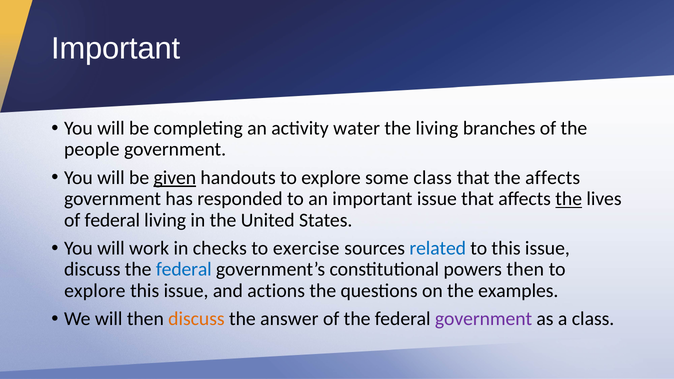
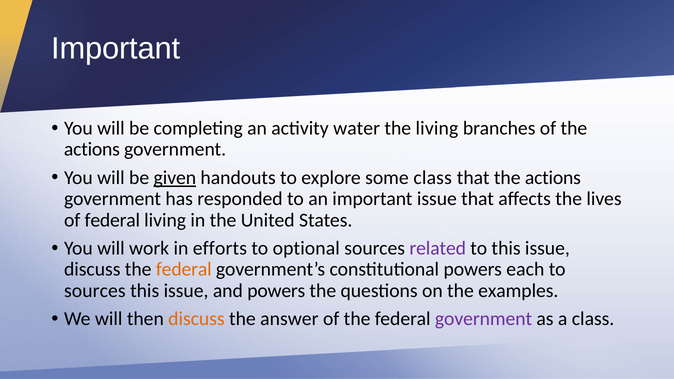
people: people -> actions (92, 150)
that the affects: affects -> actions (553, 178)
the underline: present -> none (569, 199)
checks: checks -> efforts (220, 248)
exercise: exercise -> optional (306, 248)
related colour: blue -> purple (438, 248)
federal colour: blue -> orange (184, 270)
powers then: then -> each (525, 270)
explore: explore -> sources (95, 291)
and actions: actions -> powers (276, 291)
